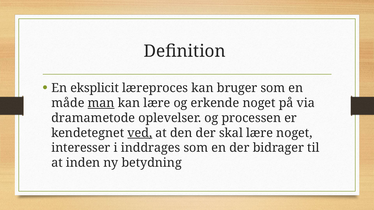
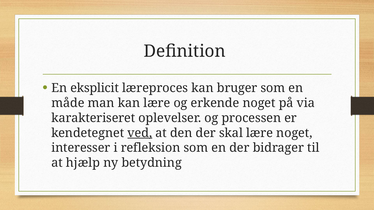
man underline: present -> none (101, 103)
dramametode: dramametode -> karakteriseret (93, 118)
inddrages: inddrages -> refleksion (151, 148)
inden: inden -> hjælp (83, 163)
